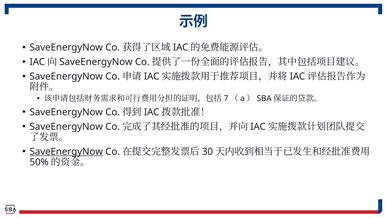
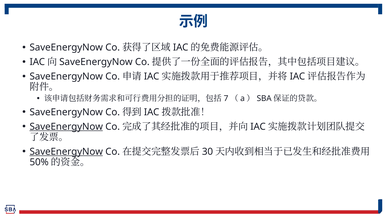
SaveEnergyNow underline: none -> present (66, 126)
